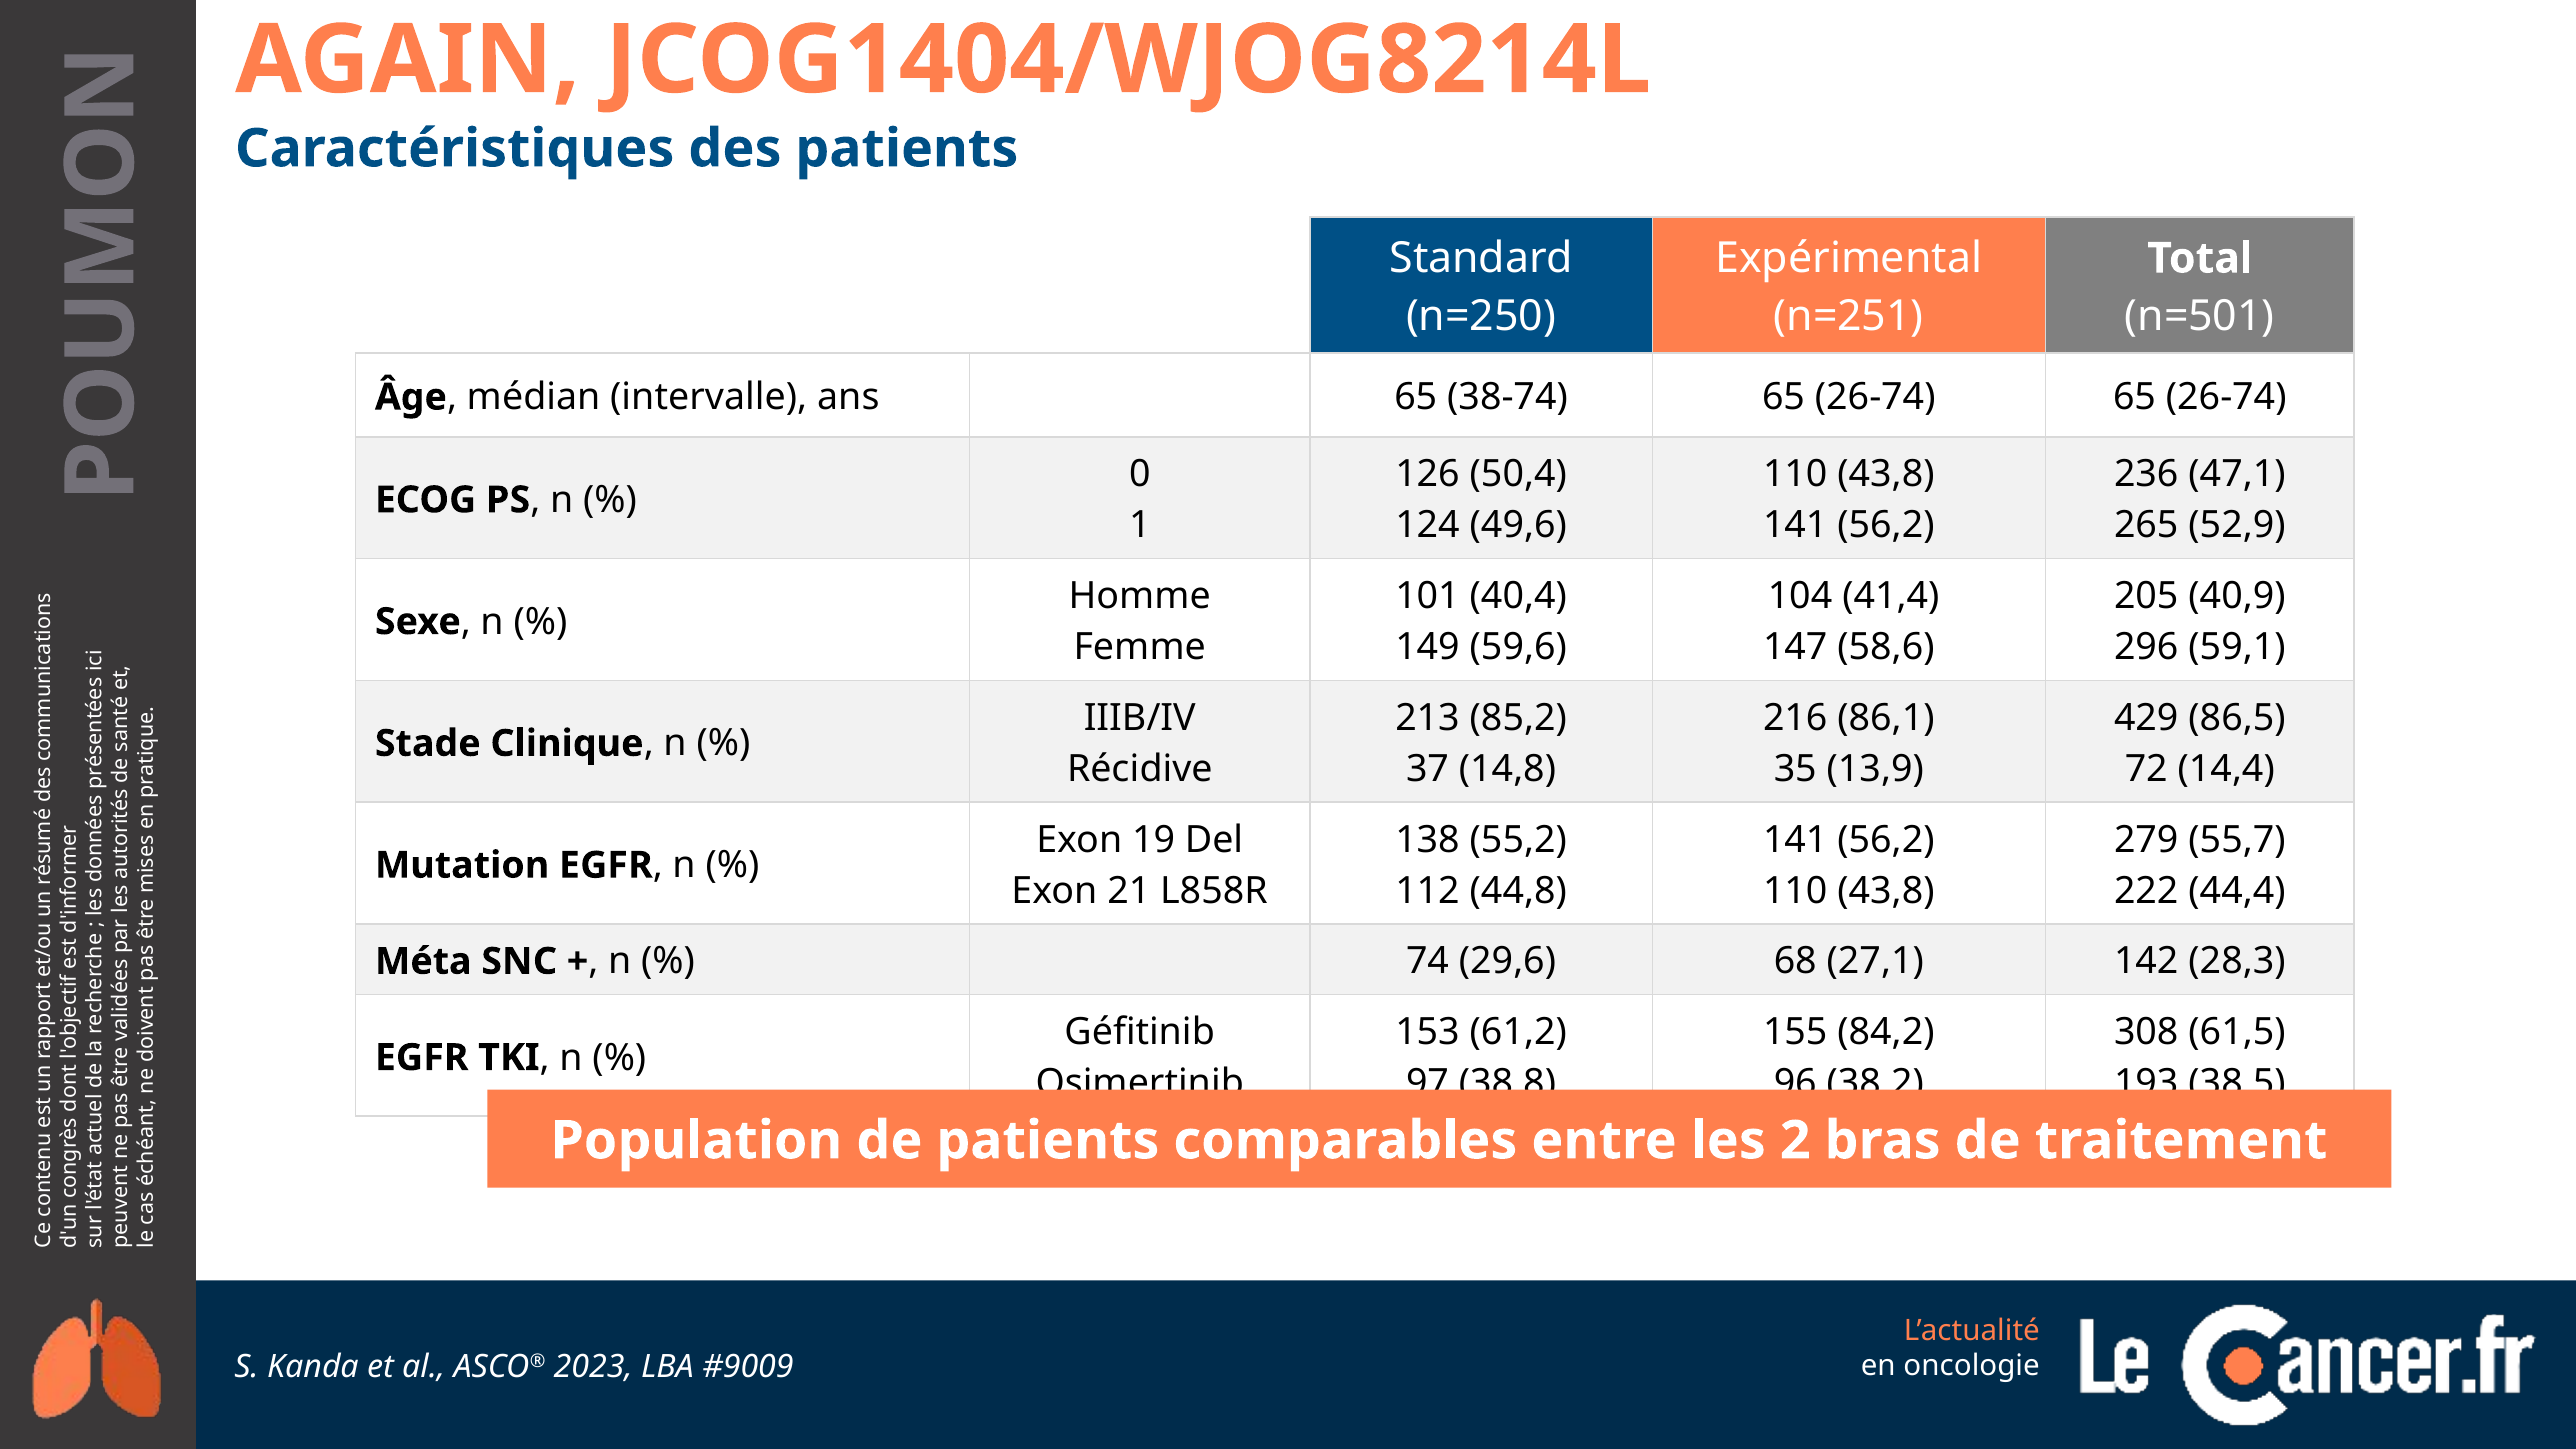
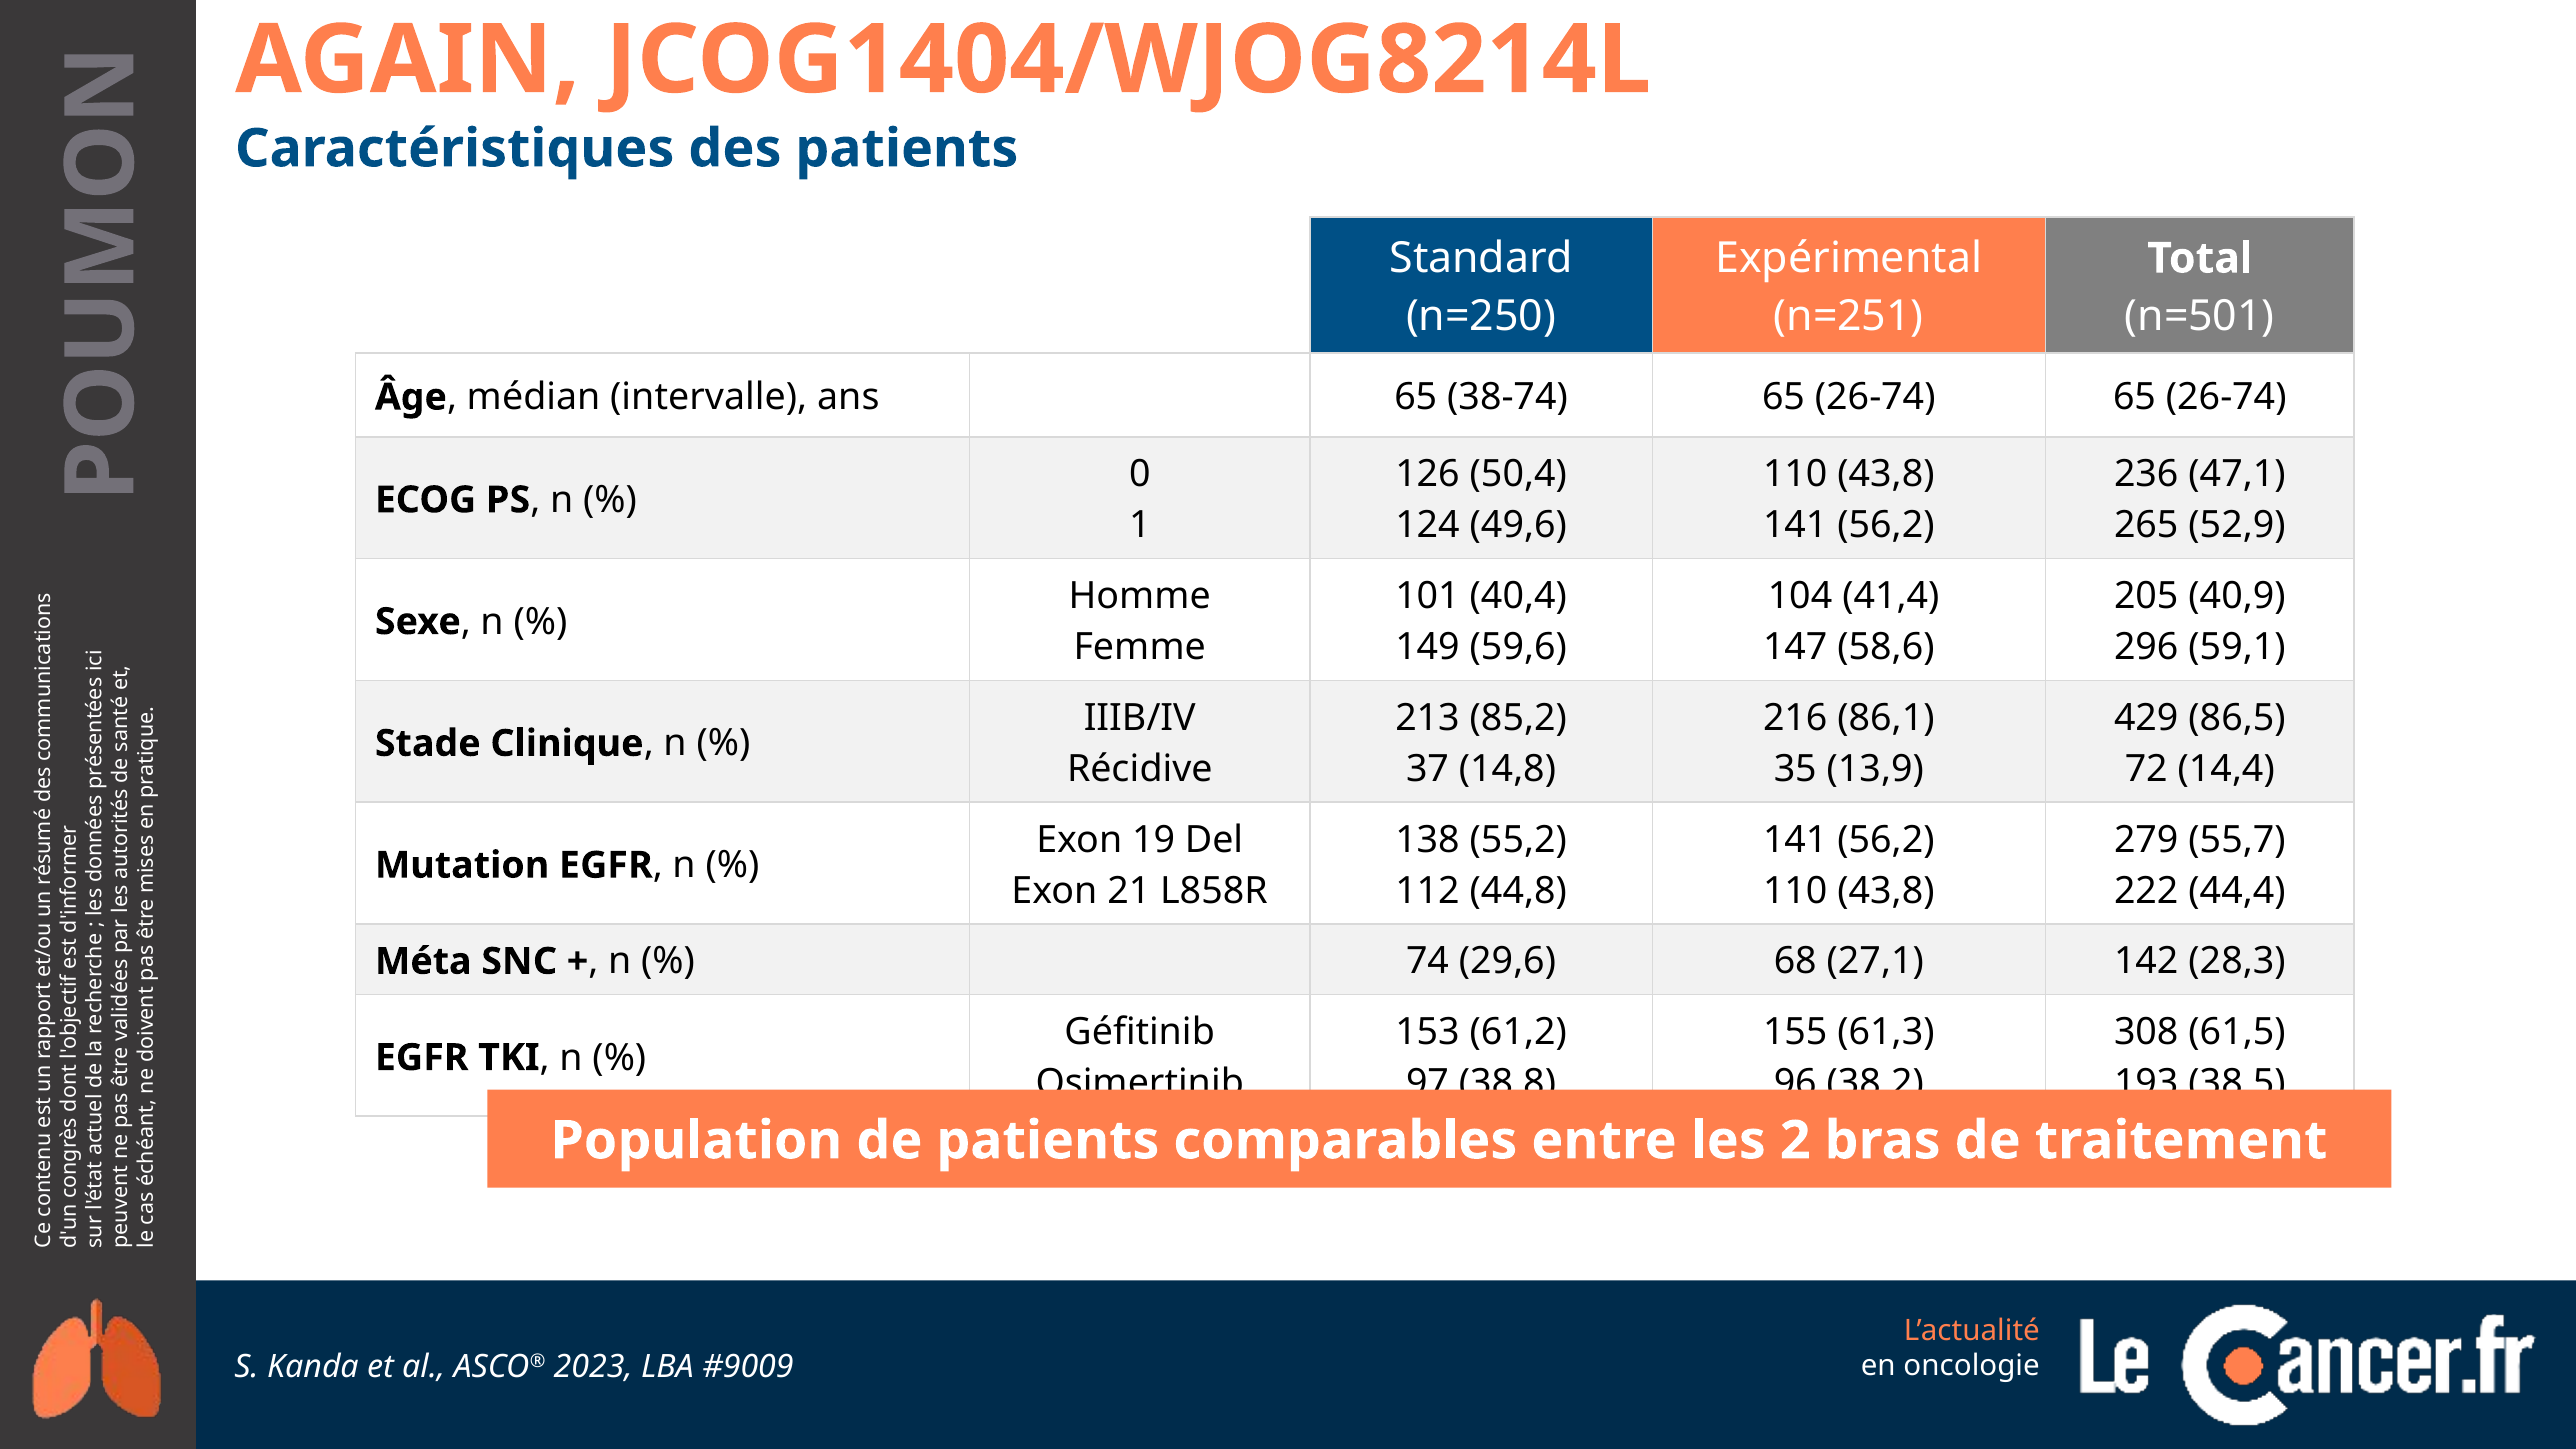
84,2: 84,2 -> 61,3 (1886, 1032)
